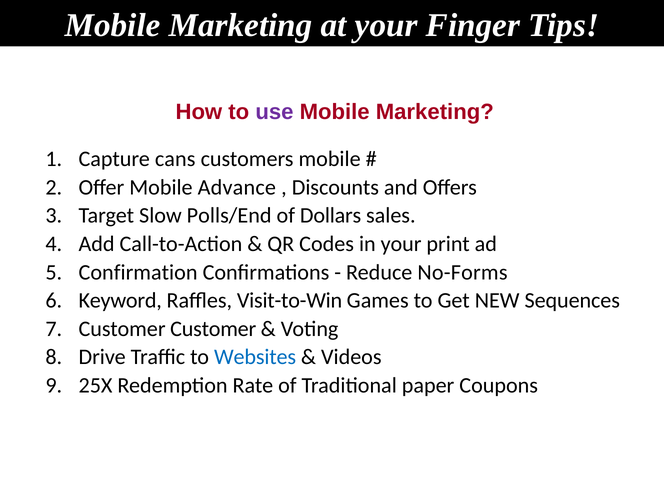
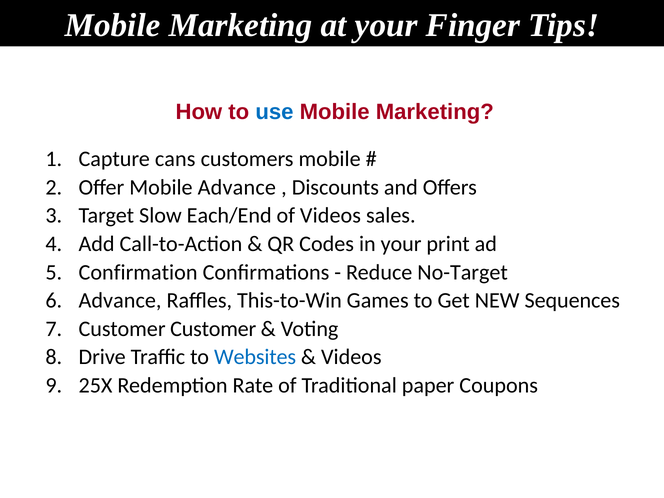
use colour: purple -> blue (274, 112)
Polls/End: Polls/End -> Each/End (229, 216)
of Dollars: Dollars -> Videos (330, 216)
No-Forms: No-Forms -> No-Target (463, 272)
Keyword: Keyword -> Advance (120, 301)
Visit-to-Win: Visit-to-Win -> This-to-Win (289, 301)
